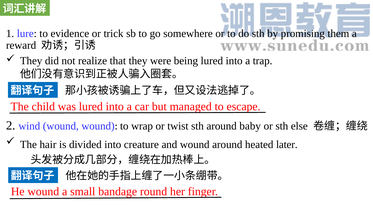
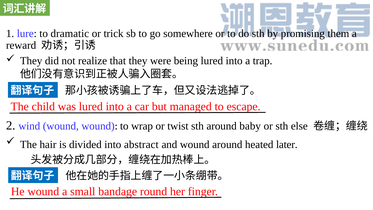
evidence: evidence -> dramatic (70, 33)
creature: creature -> abstract (141, 144)
